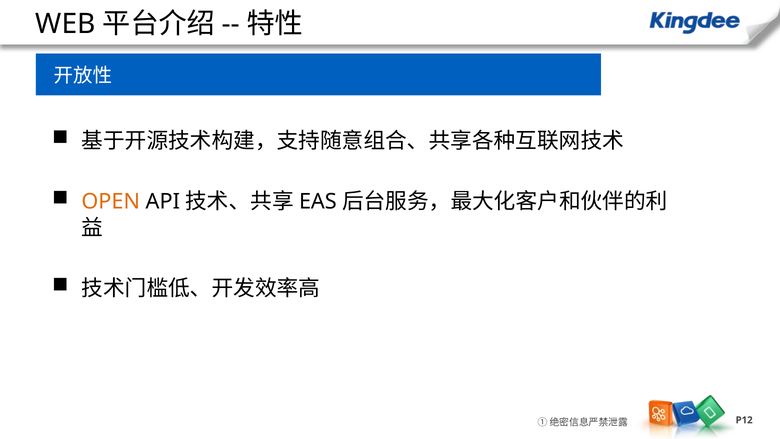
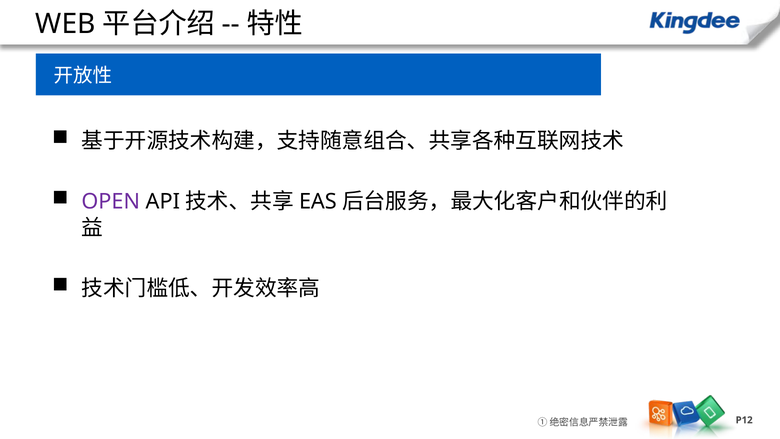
OPEN colour: orange -> purple (111, 202)
